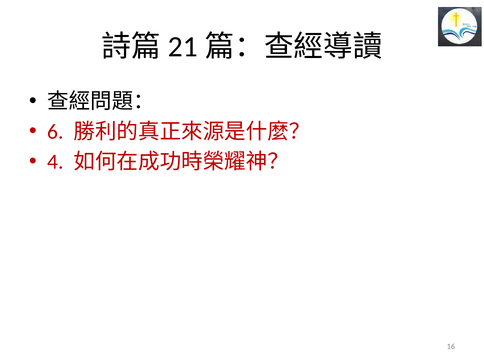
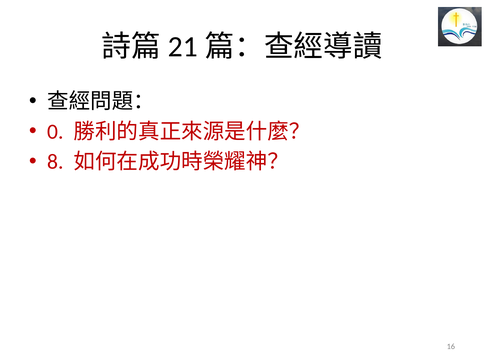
6: 6 -> 0 (55, 132)
4: 4 -> 8 (55, 162)
